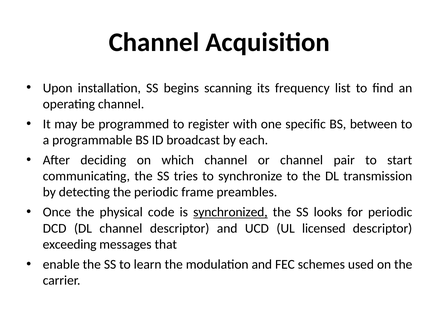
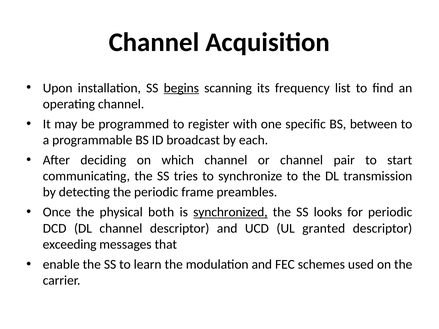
begins underline: none -> present (181, 88)
code: code -> both (161, 212)
licensed: licensed -> granted (324, 228)
